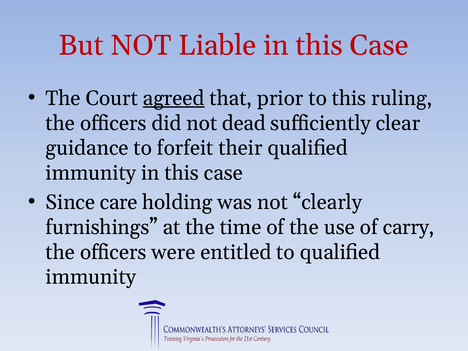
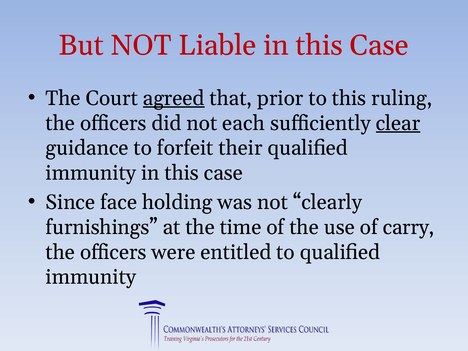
dead: dead -> each (244, 123)
clear underline: none -> present (398, 123)
care: care -> face (119, 202)
